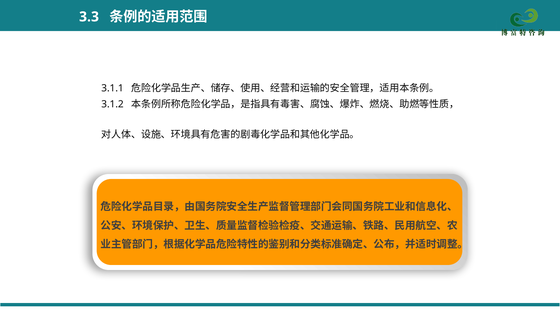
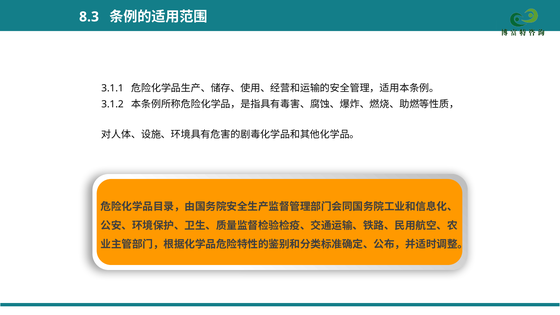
3.3: 3.3 -> 8.3 (89, 17)
